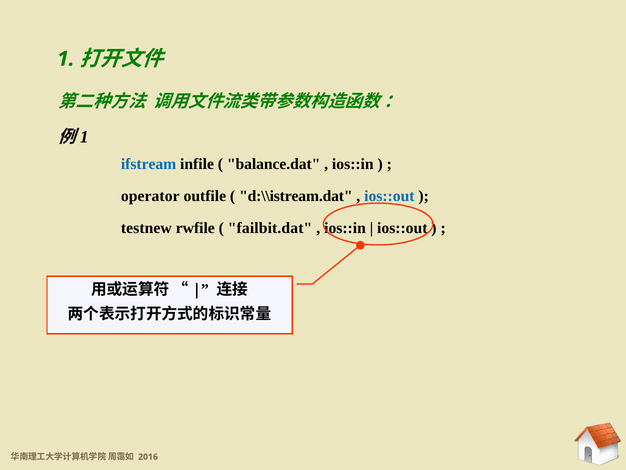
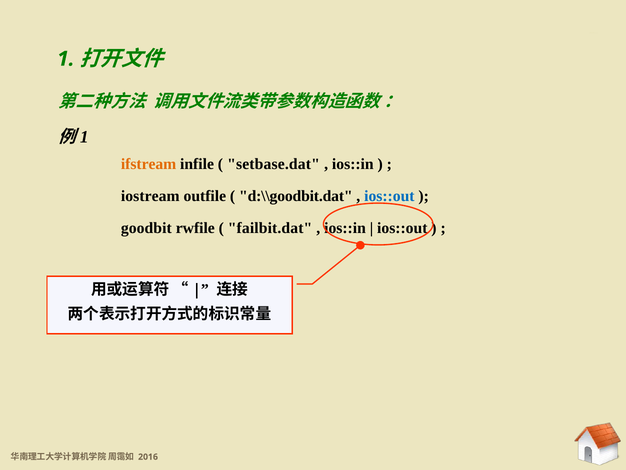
ifstream colour: blue -> orange (149, 164)
balance.dat: balance.dat -> setbase.dat (274, 164)
operator: operator -> iostream (150, 196)
d:\\istream.dat: d:\\istream.dat -> d:\\goodbit.dat (296, 196)
testnew: testnew -> goodbit (146, 228)
